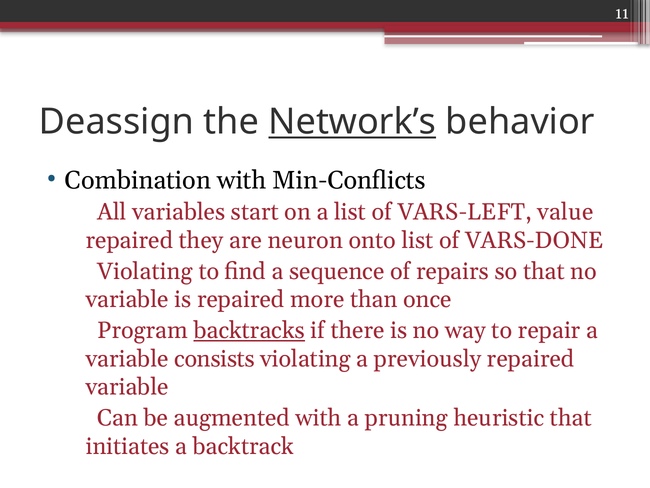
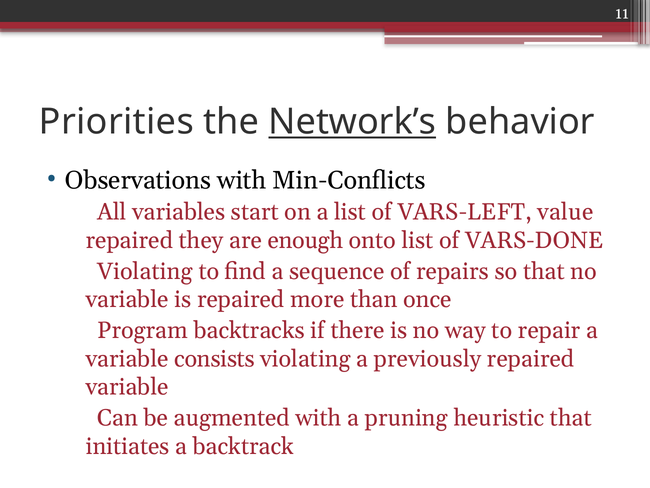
Deassign: Deassign -> Priorities (116, 122)
Combination: Combination -> Observations (138, 180)
neuron: neuron -> enough (305, 240)
backtracks underline: present -> none (249, 330)
